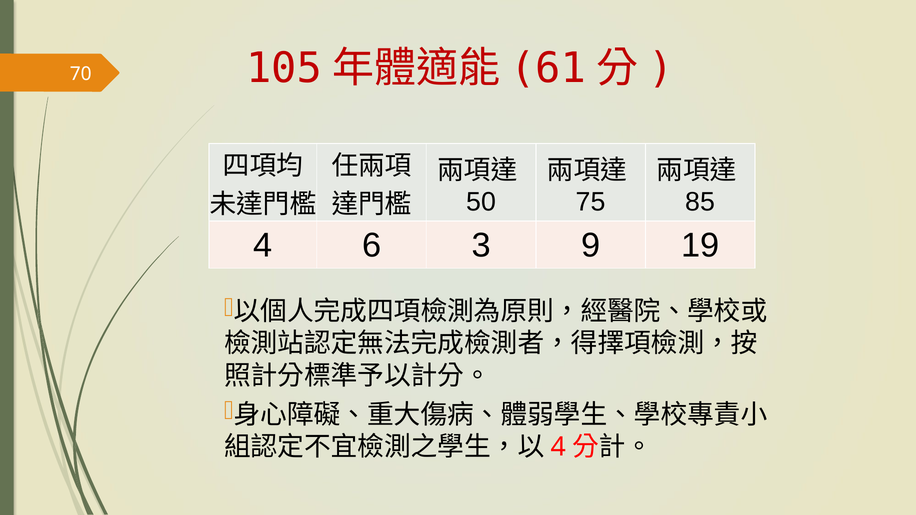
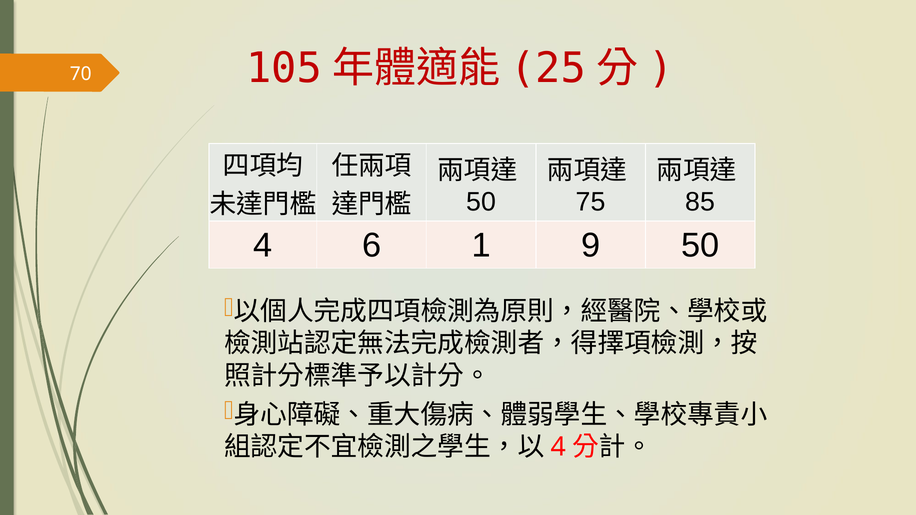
61: 61 -> 25 (548, 68)
3: 3 -> 1 (481, 245)
9 19: 19 -> 50 (700, 245)
